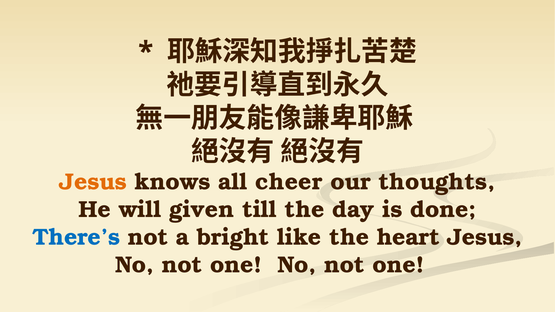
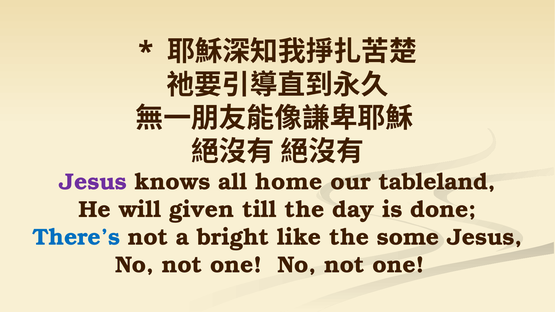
Jesus colour: orange -> purple (93, 182)
cheer: cheer -> home (289, 182)
thoughts: thoughts -> tableland (437, 182)
heart: heart -> some (408, 237)
